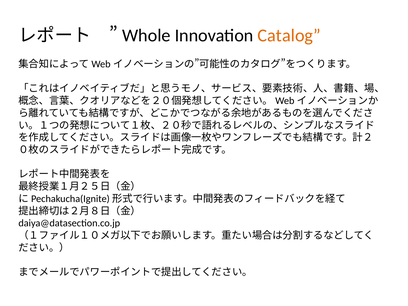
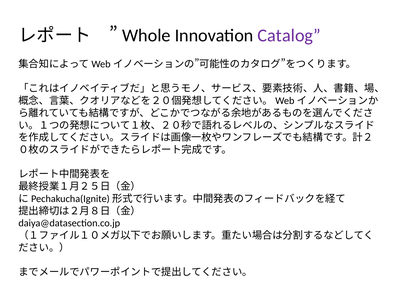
Catalog colour: orange -> purple (289, 35)
